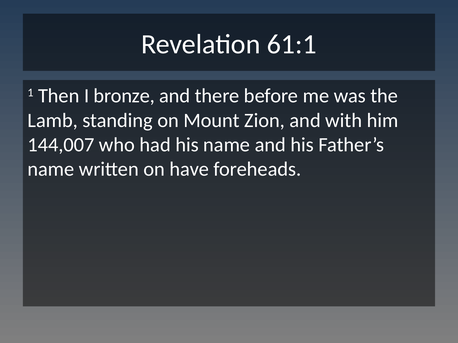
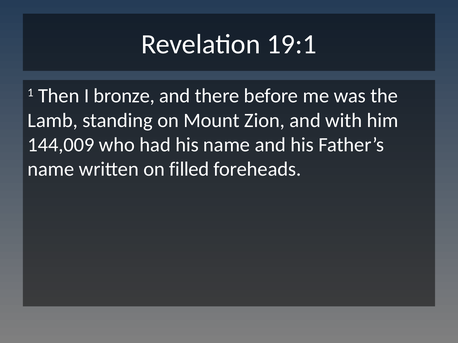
61:1: 61:1 -> 19:1 (292, 44)
144,007: 144,007 -> 144,009 (61, 145)
have: have -> filled (189, 169)
